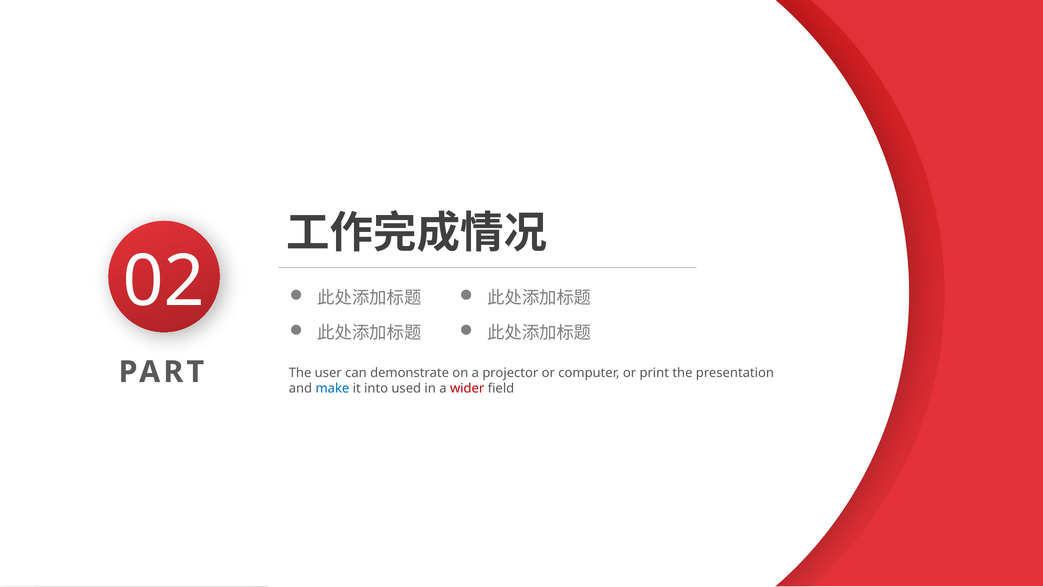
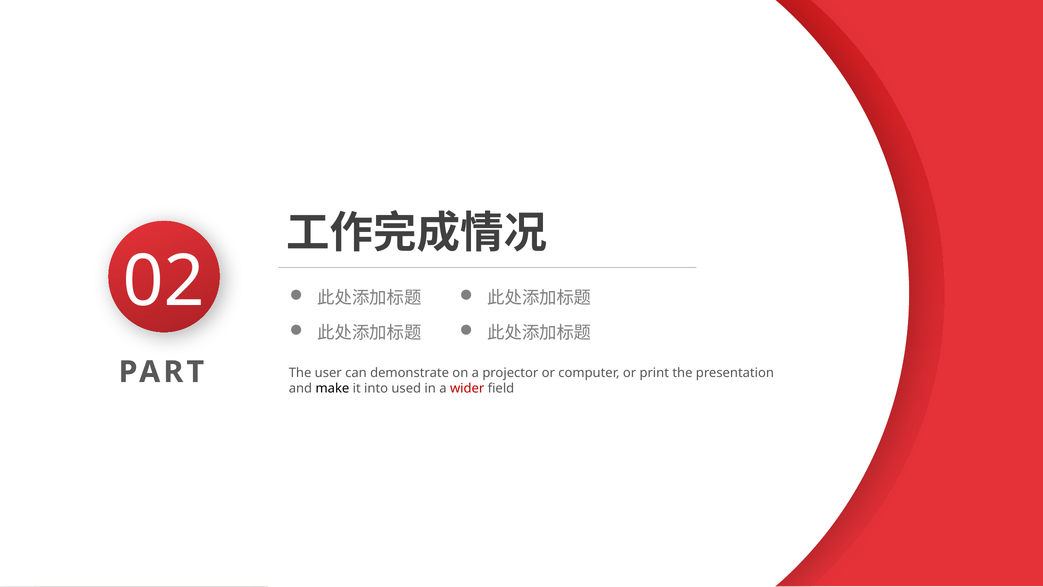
make colour: blue -> black (332, 389)
